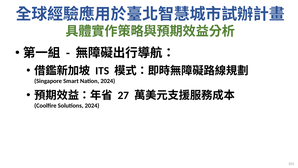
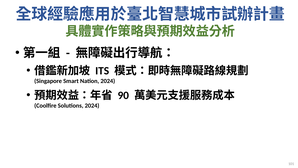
27: 27 -> 90 (123, 95)
